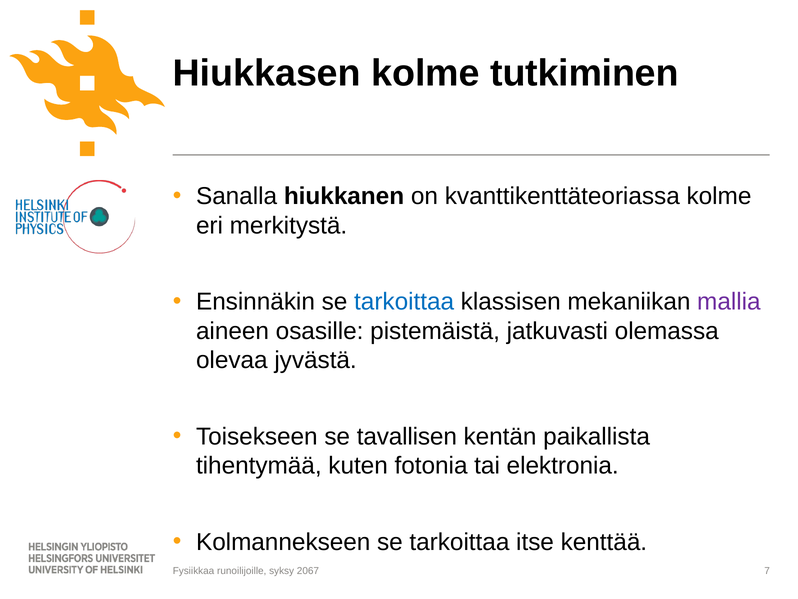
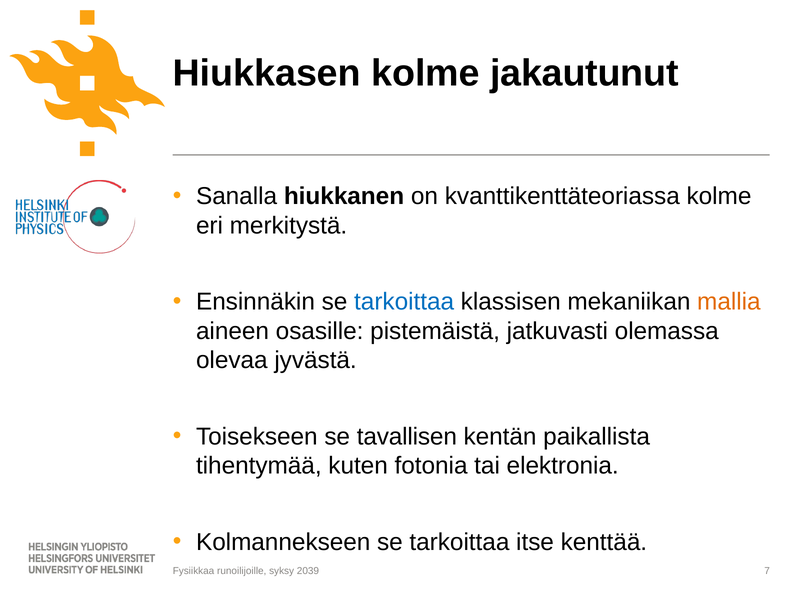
tutkiminen: tutkiminen -> jakautunut (584, 73)
mallia colour: purple -> orange (729, 302)
2067: 2067 -> 2039 (308, 570)
